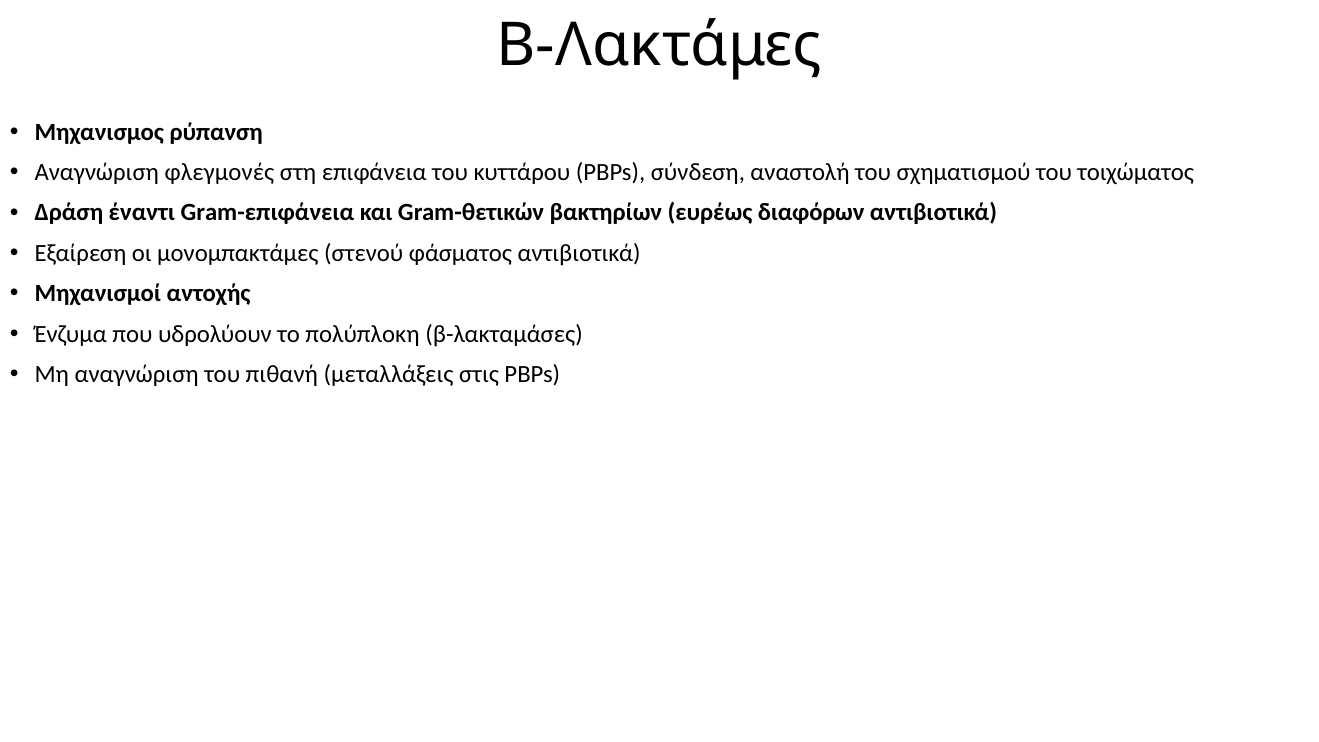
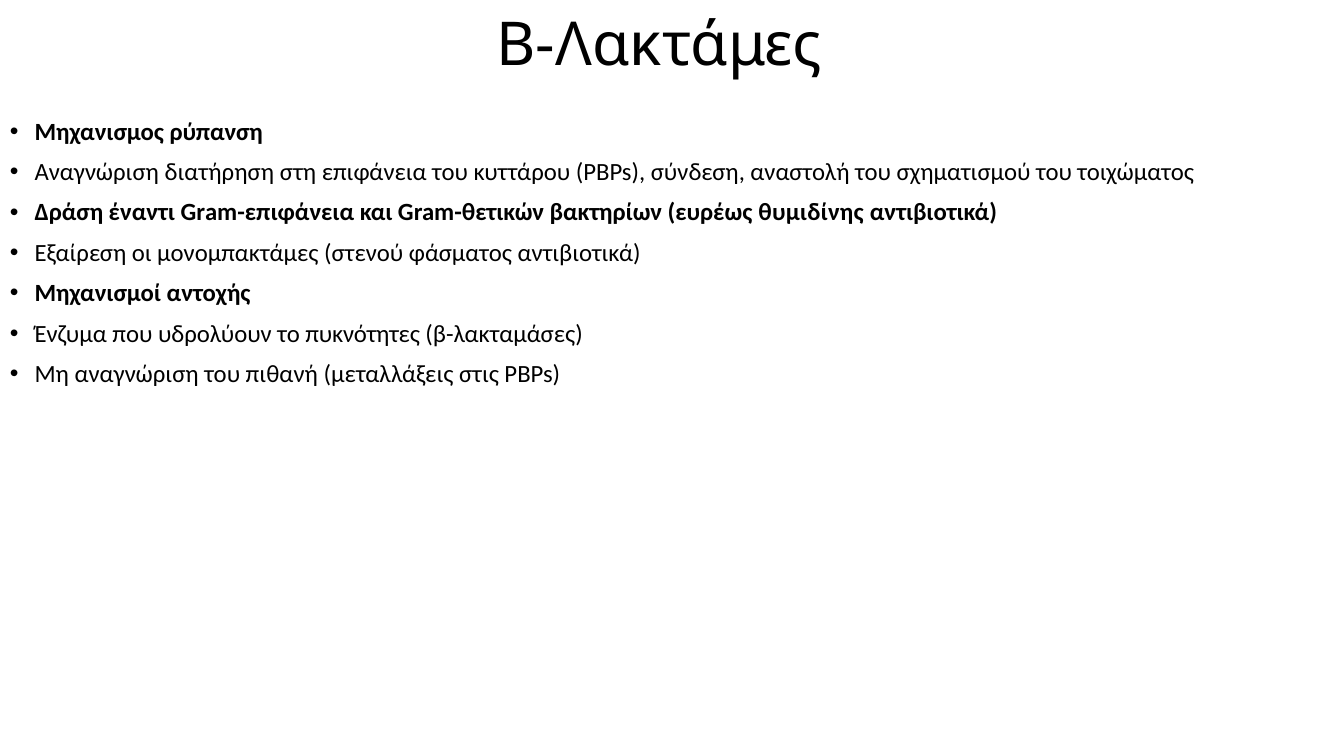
φλεγμονές: φλεγμονές -> διατήρηση (219, 172)
διαφόρων: διαφόρων -> θυμιδίνης (811, 213)
πολύπλοκη: πολύπλοκη -> πυκνότητες (363, 334)
